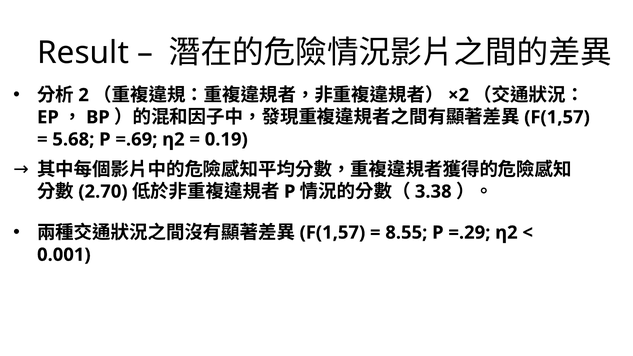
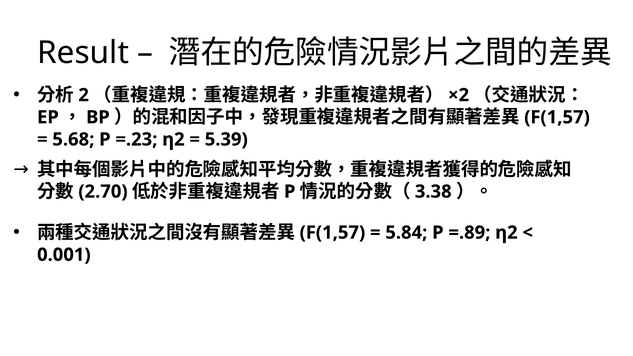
=.69: =.69 -> =.23 (136, 139)
0.19: 0.19 -> 5.39 (226, 139)
8.55: 8.55 -> 5.84 (406, 233)
=.29: =.29 -> =.89 (469, 233)
